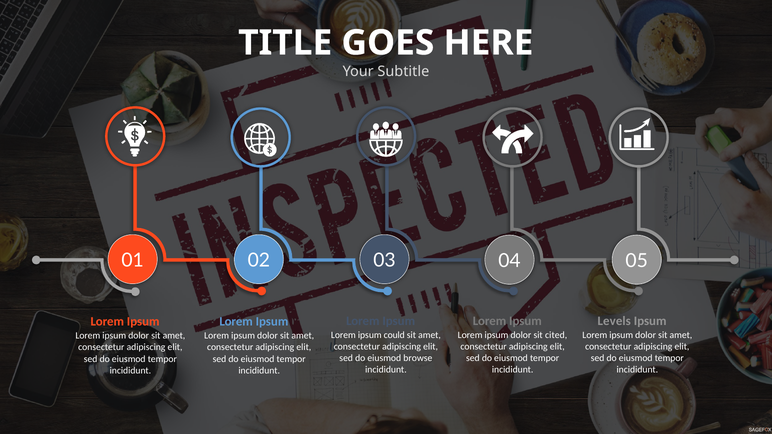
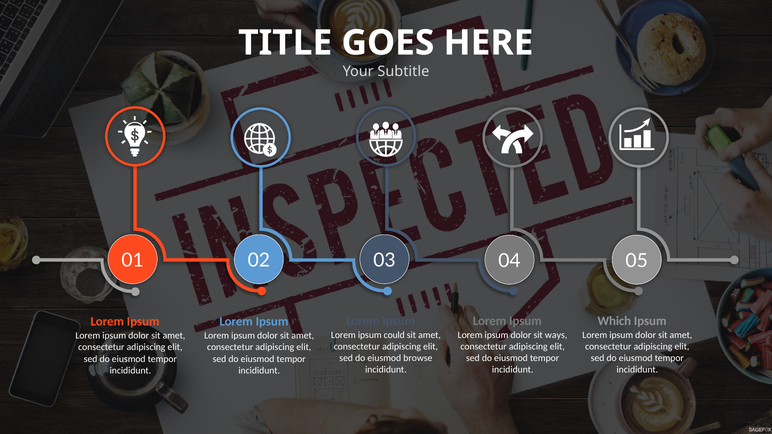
Levels: Levels -> Which (614, 321)
cited: cited -> ways (556, 335)
